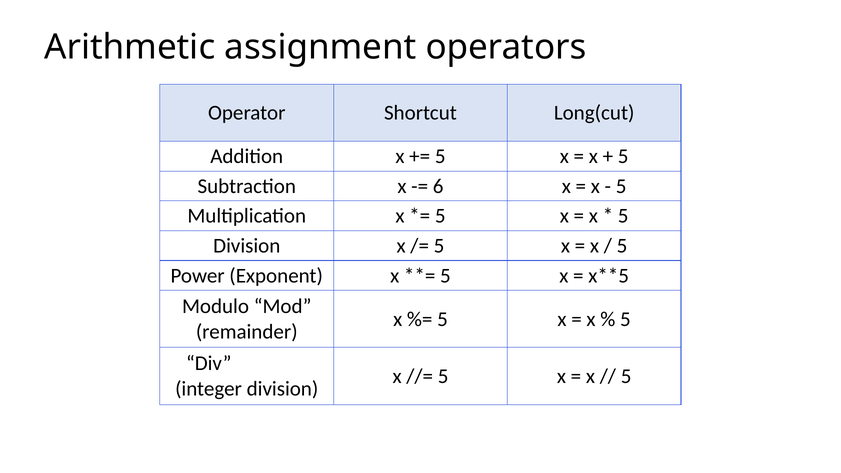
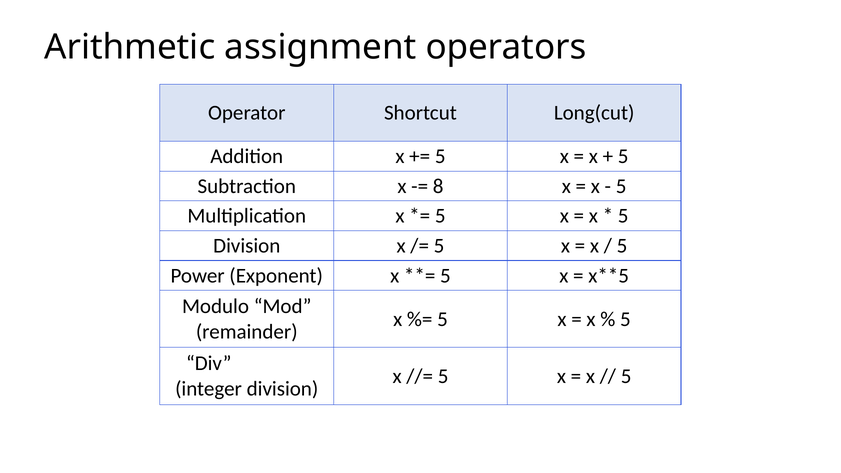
6: 6 -> 8 (438, 186)
